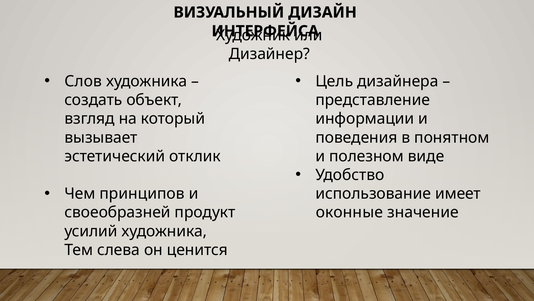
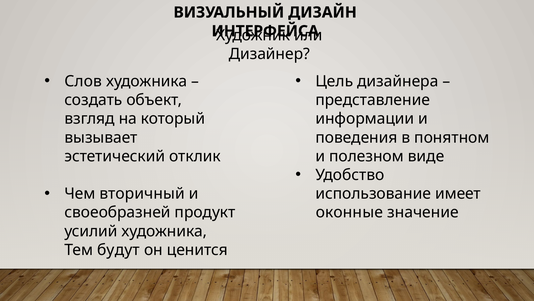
принципов: принципов -> вторичный (142, 193)
слева: слева -> будут (118, 249)
